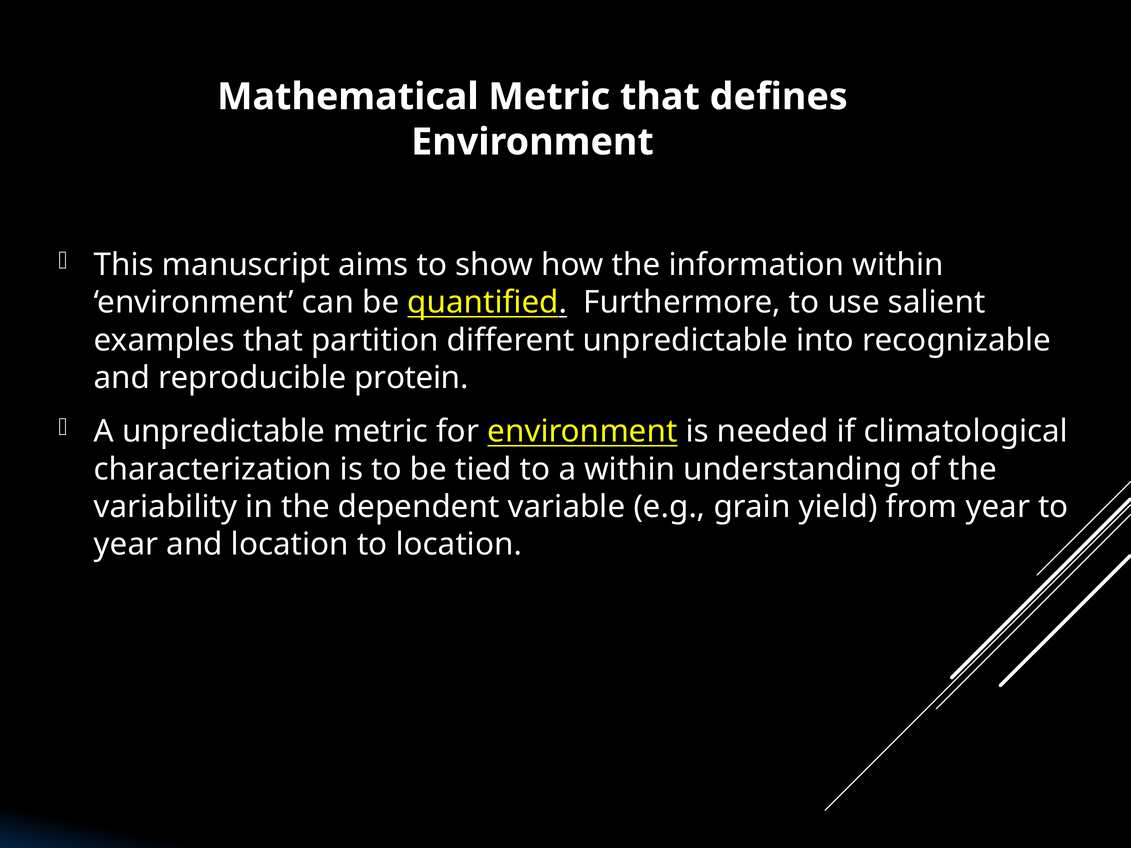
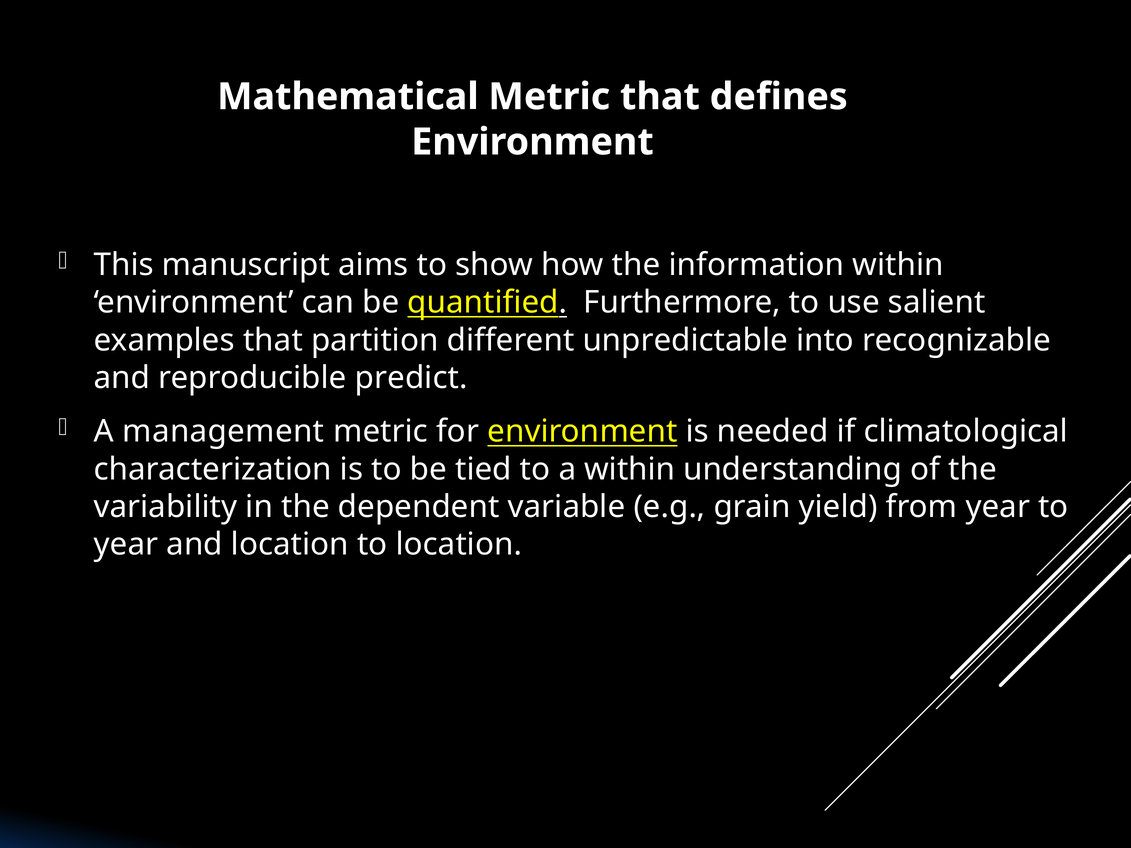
protein: protein -> predict (411, 378)
A unpredictable: unpredictable -> management (223, 432)
